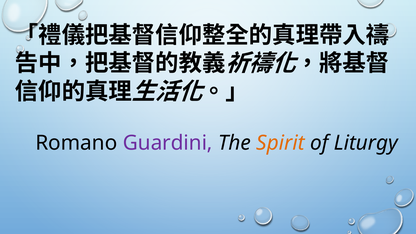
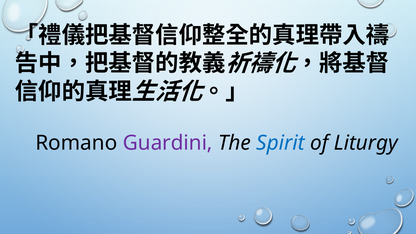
Spirit colour: orange -> blue (280, 143)
